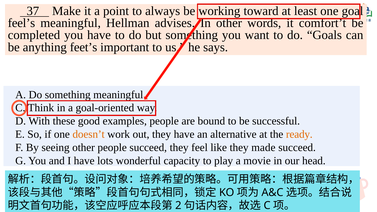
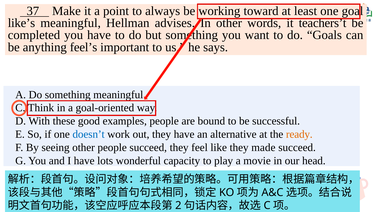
feel’s: feel’s -> like’s (21, 23)
comfort’t: comfort’t -> teachers’t (323, 23)
feet’s: feet’s -> feel’s (84, 47)
doesn’t colour: orange -> blue (89, 134)
